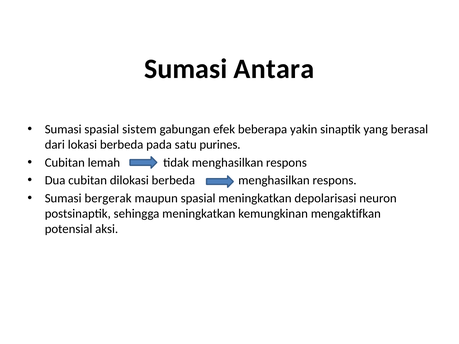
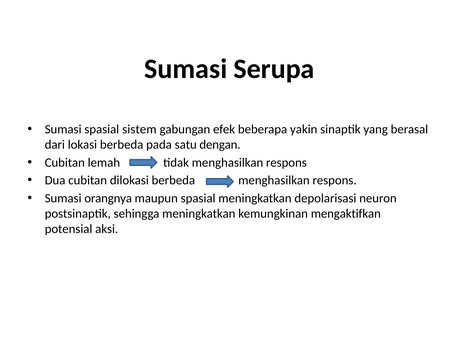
Antara: Antara -> Serupa (274, 69)
purines: purines -> dengan (220, 145)
bergerak: bergerak -> orangnya (108, 198)
